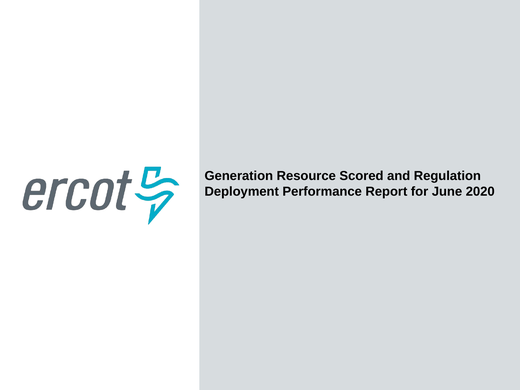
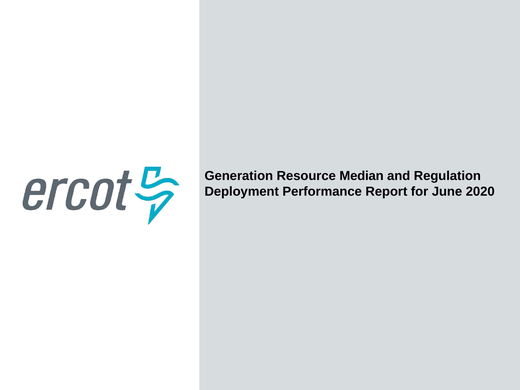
Scored: Scored -> Median (362, 176)
